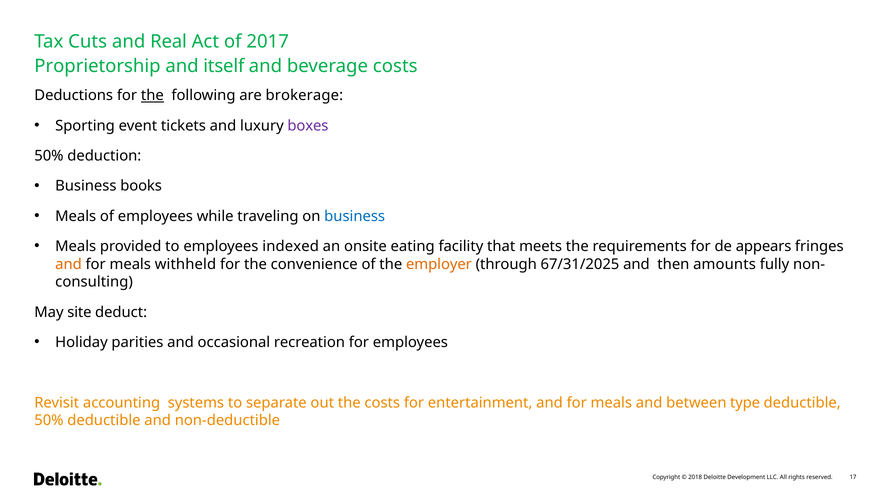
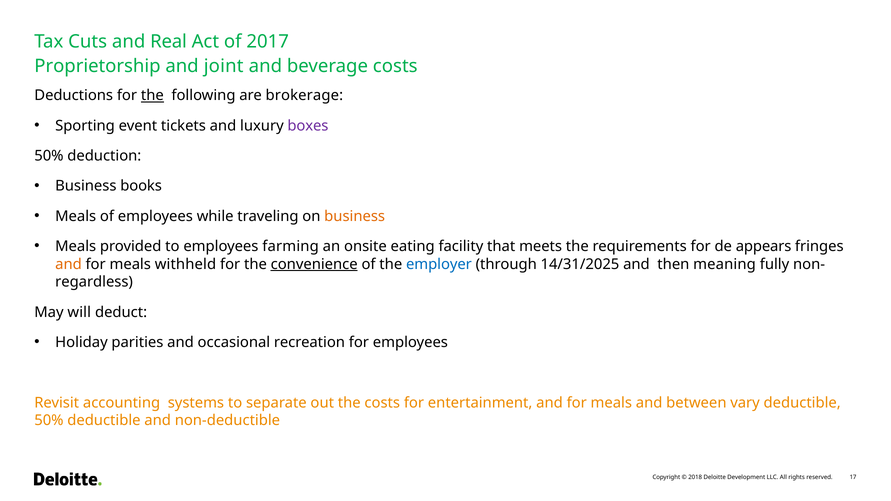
itself: itself -> joint (224, 66)
business colour: blue -> orange (355, 216)
indexed: indexed -> farming (291, 247)
convenience underline: none -> present (314, 264)
employer colour: orange -> blue (439, 264)
67/31/2025: 67/31/2025 -> 14/31/2025 (580, 264)
amounts: amounts -> meaning (724, 264)
consulting: consulting -> regardless (94, 282)
site: site -> will (79, 312)
type: type -> vary (745, 403)
